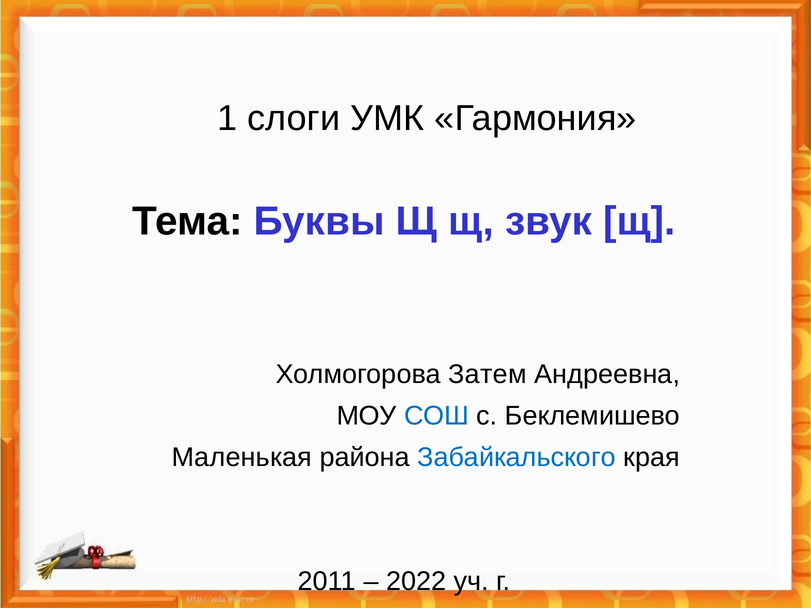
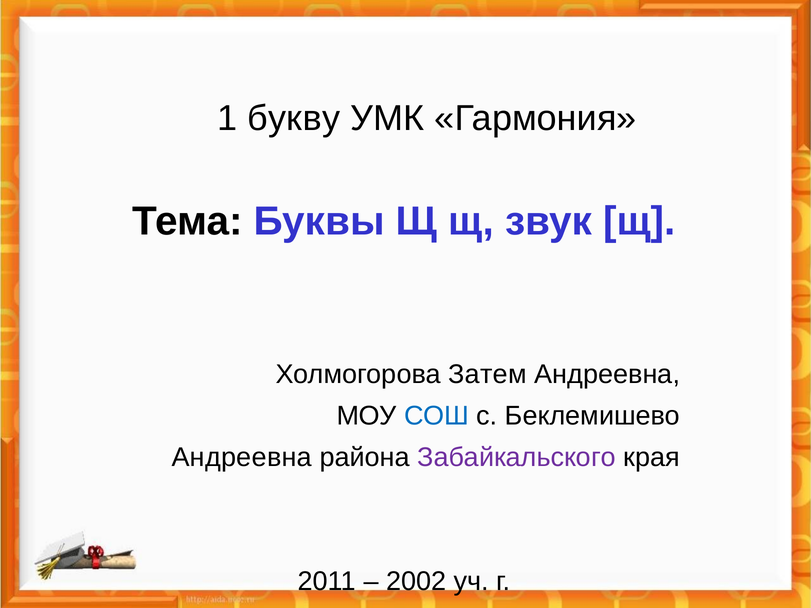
слоги: слоги -> букву (294, 118)
Маленькая: Маленькая -> Андреевна (242, 457)
Забайкальского colour: blue -> purple (517, 457)
2022: 2022 -> 2002 (416, 582)
